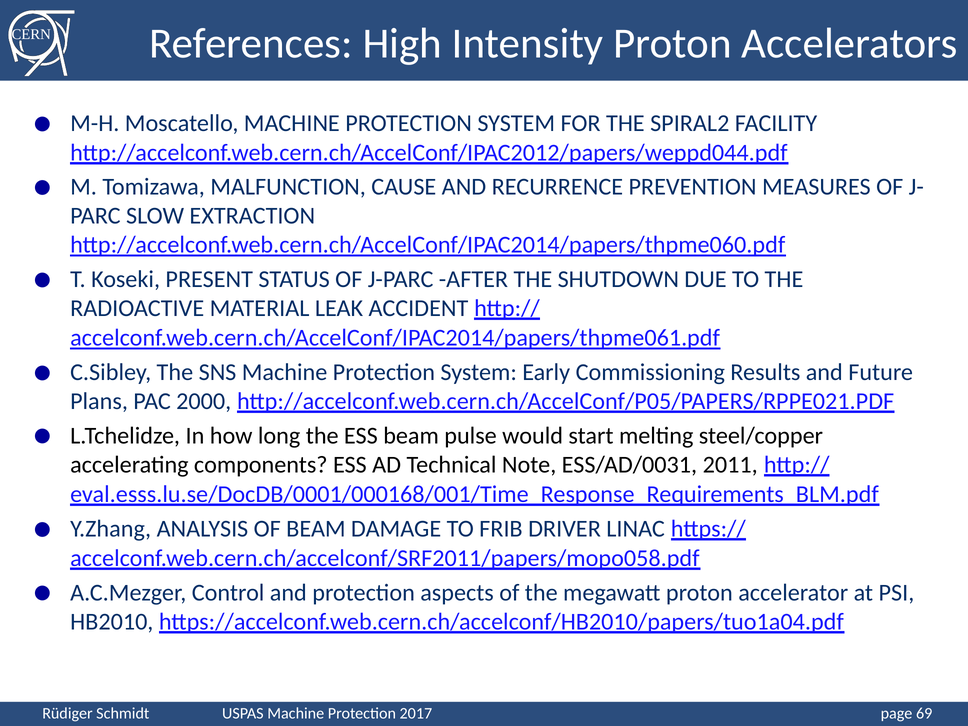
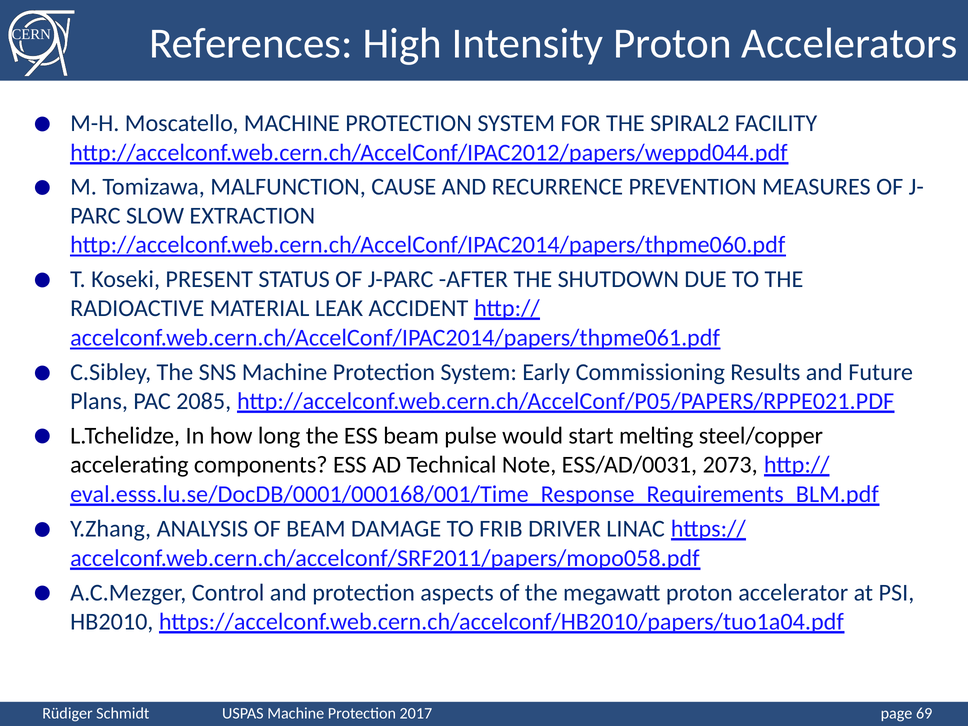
2000: 2000 -> 2085 (204, 401)
2011: 2011 -> 2073 (730, 465)
